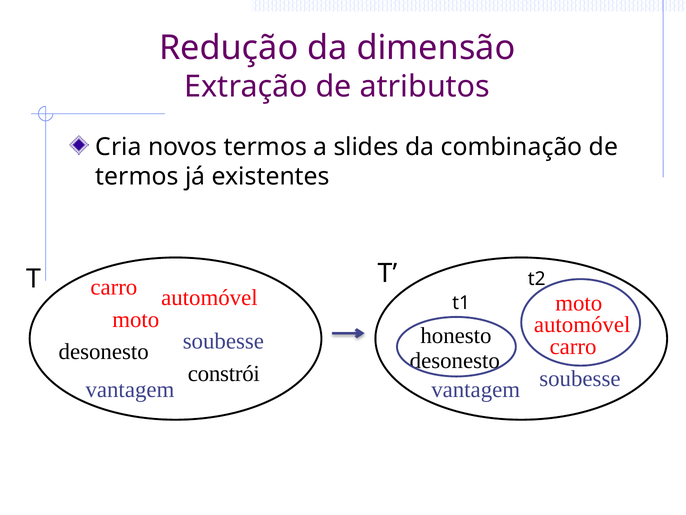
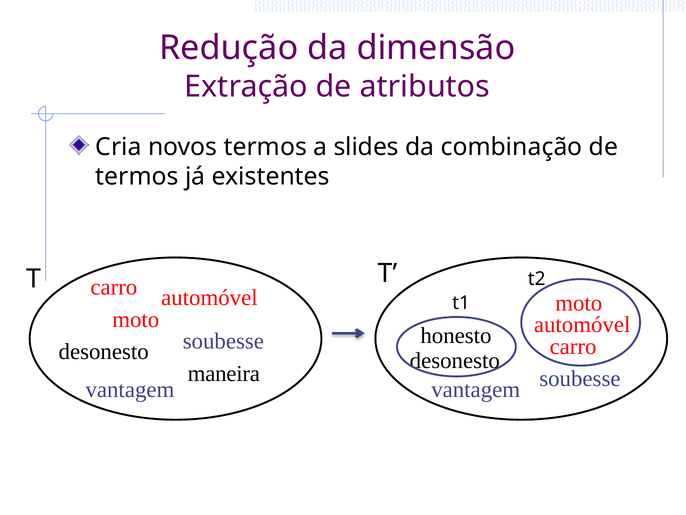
constrói: constrói -> maneira (224, 373)
